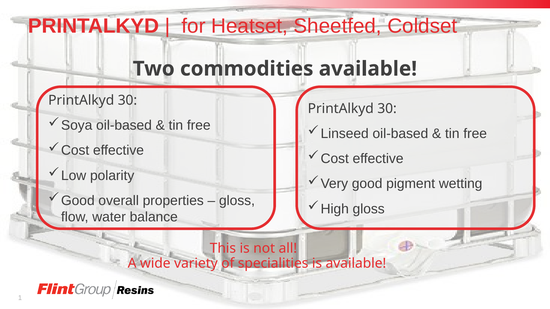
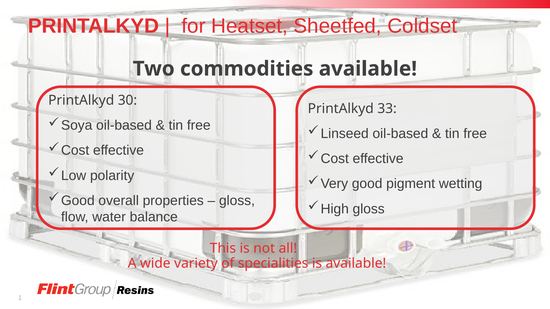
30: 30 -> 33 (387, 109)
